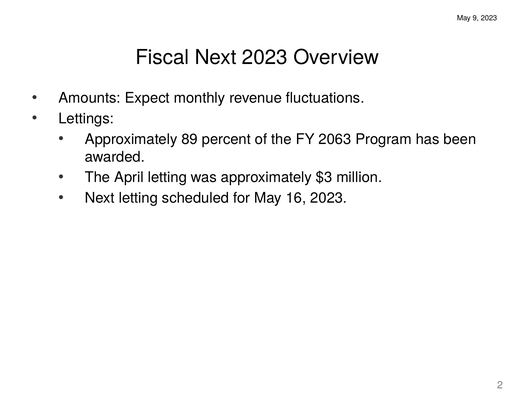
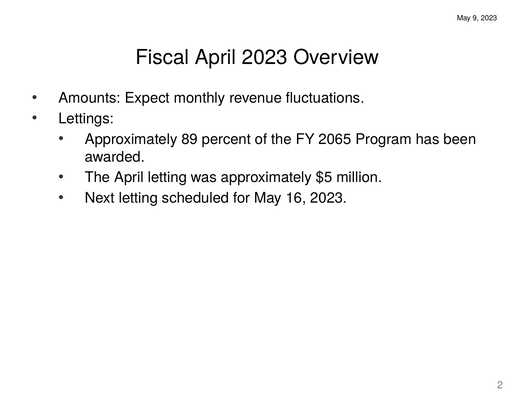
Fiscal Next: Next -> April (215, 57)
2063: 2063 -> 2065 (335, 139)
$3: $3 -> $5 (324, 177)
